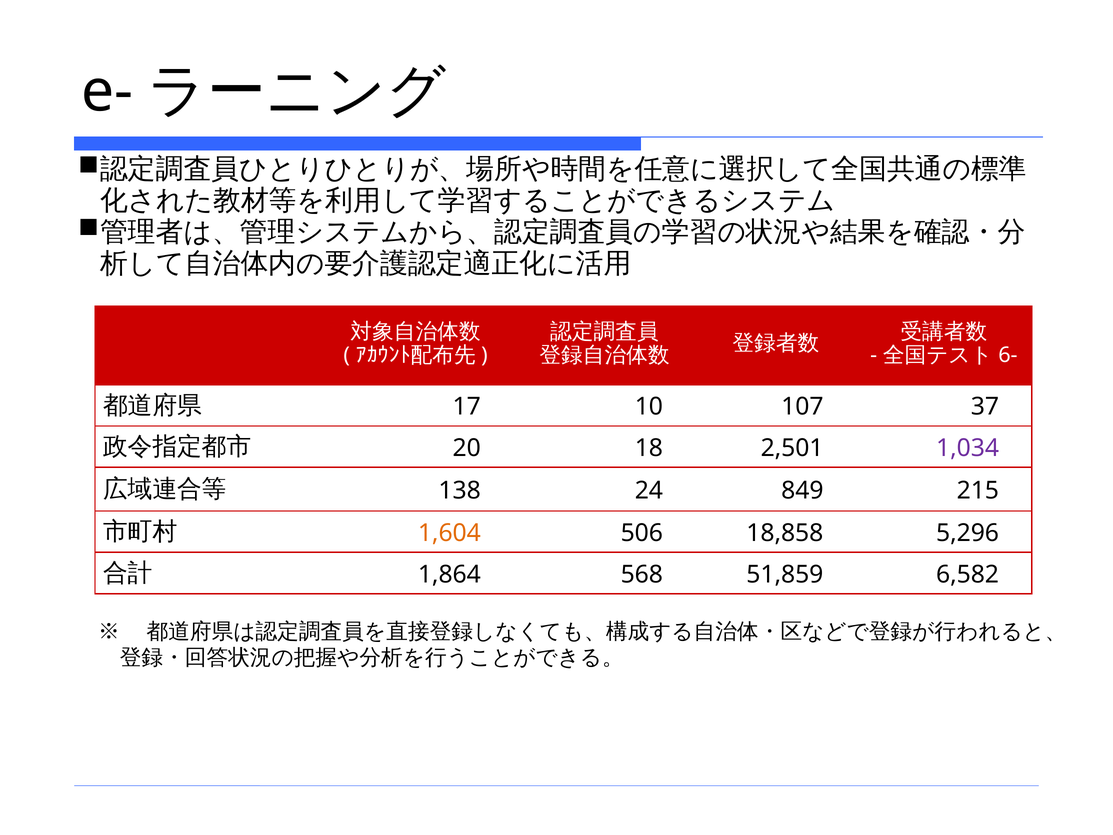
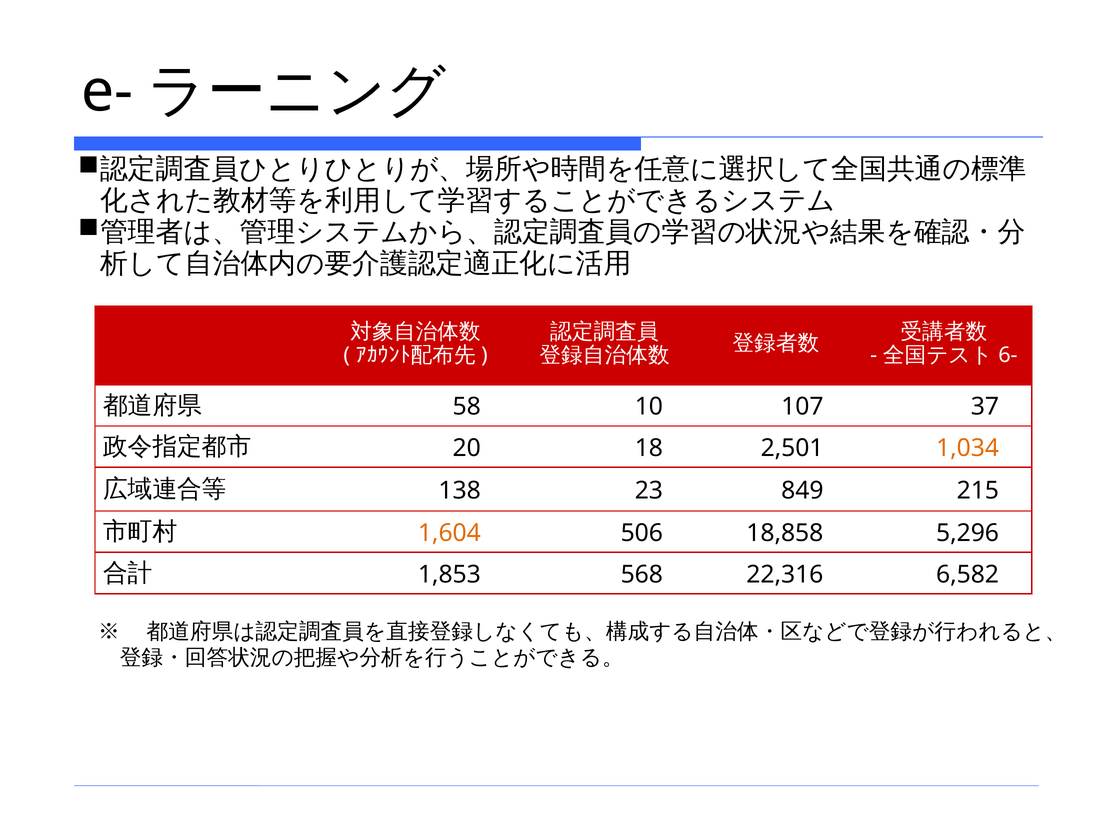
17: 17 -> 58 (467, 407)
1,034 colour: purple -> orange (968, 448)
24: 24 -> 23 (649, 490)
1,864: 1,864 -> 1,853 (449, 574)
51,859: 51,859 -> 22,316 (785, 574)
